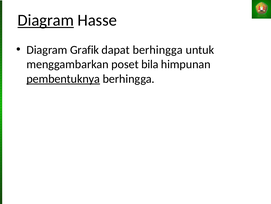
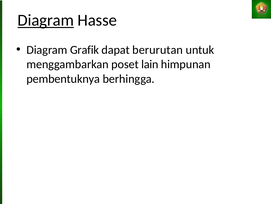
dapat berhingga: berhingga -> berurutan (158, 50)
bila: bila -> lain (150, 64)
pembentuknya underline: present -> none (63, 79)
